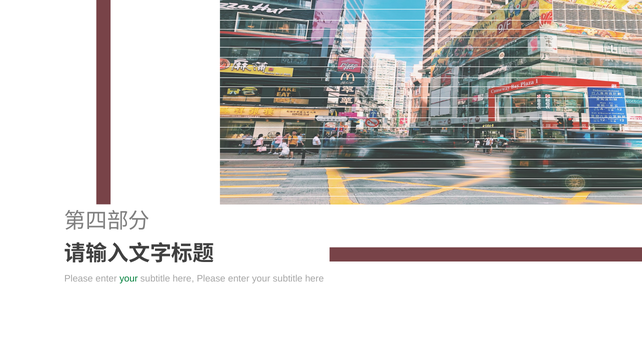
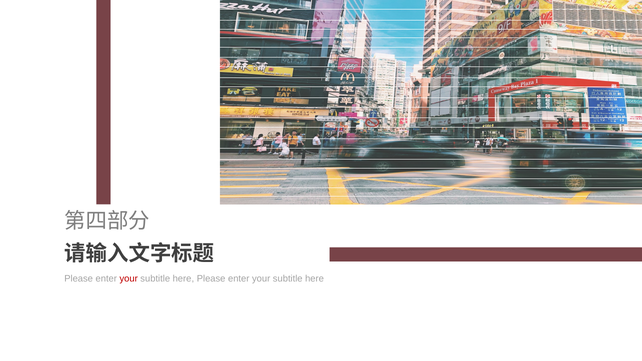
your colour: green -> red (129, 279)
